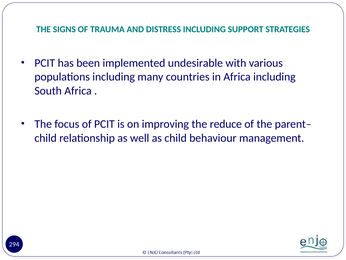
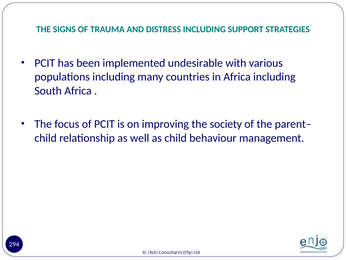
reduce: reduce -> society (226, 124)
